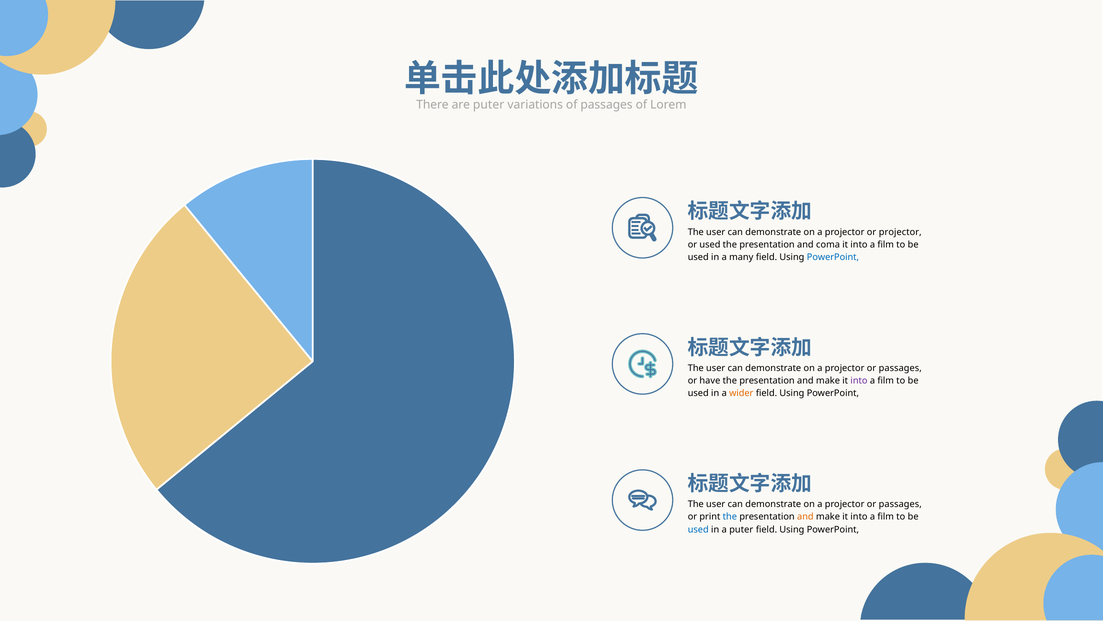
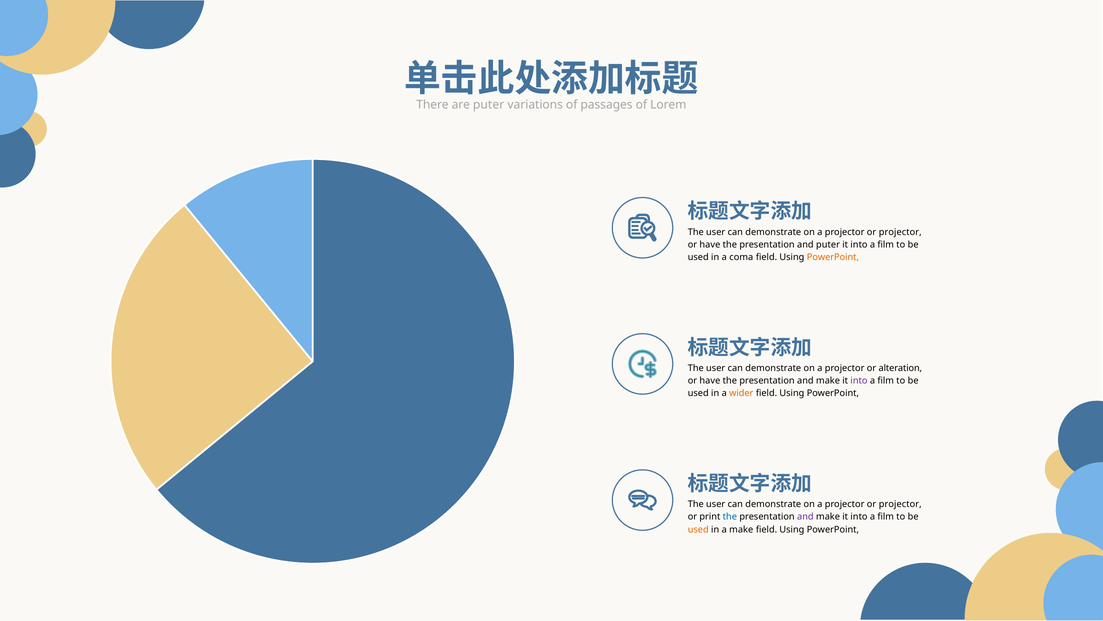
used: used -> have (710, 244)
and coma: coma -> puter (828, 244)
many: many -> coma (741, 257)
PowerPoint colour: blue -> orange (833, 257)
passages: passages -> alteration (900, 368)
passages: passages -> projector (900, 504)
and colour: orange -> purple (805, 516)
used colour: blue -> orange (698, 529)
a puter: puter -> make (741, 529)
